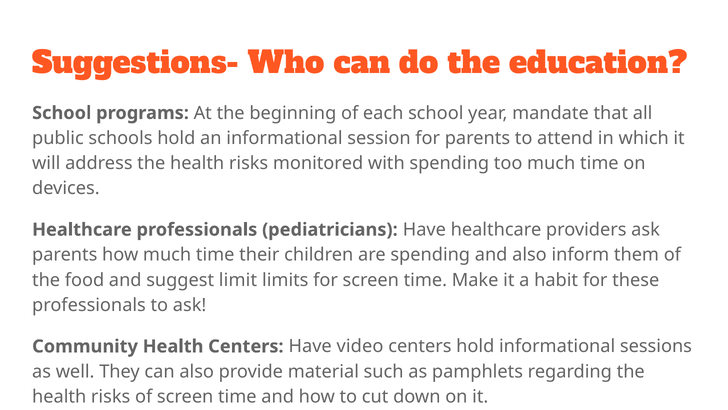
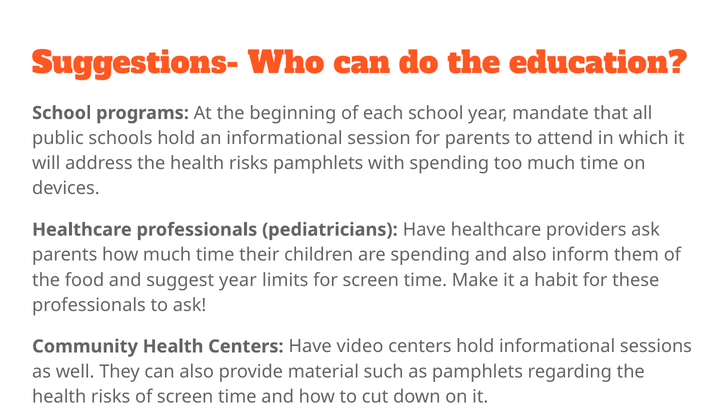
risks monitored: monitored -> pamphlets (318, 163)
suggest limit: limit -> year (238, 280)
